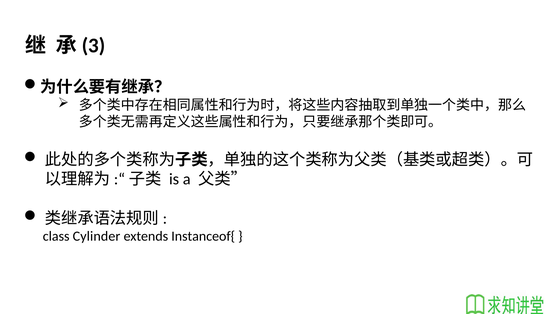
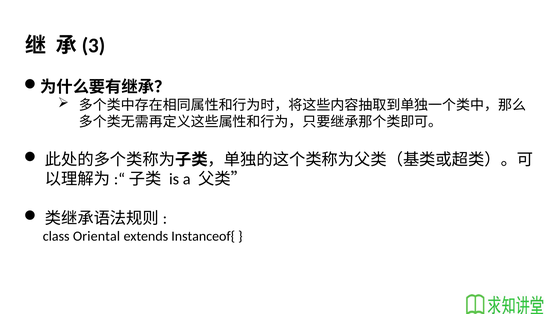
Cylinder: Cylinder -> Oriental (97, 237)
